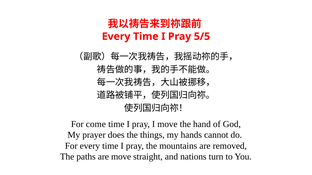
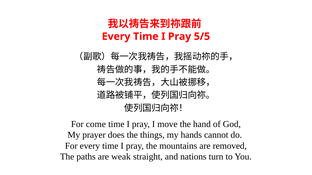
are move: move -> weak (121, 157)
